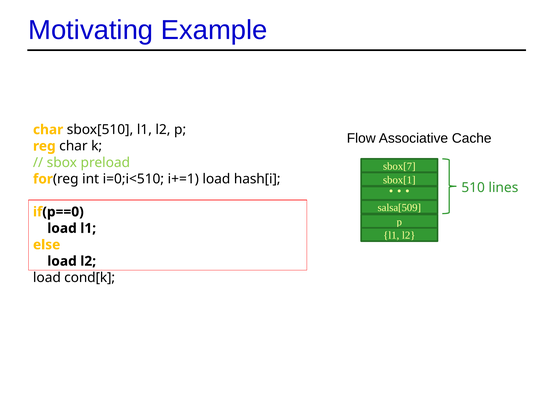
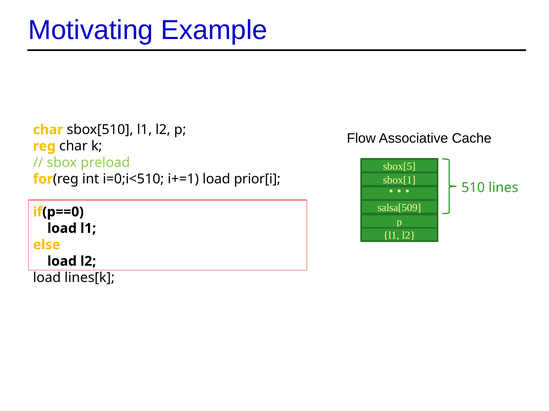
sbox[7: sbox[7 -> sbox[5 (399, 167)
hash[i: hash[i -> prior[i (257, 179)
cond[k: cond[k -> lines[k (90, 278)
